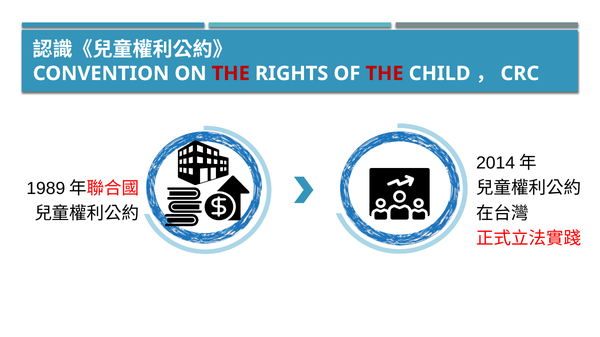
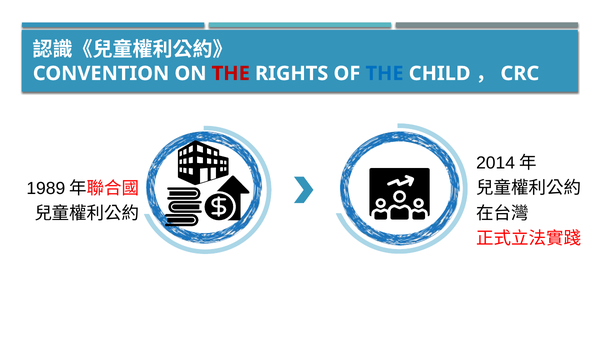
THE colour: red -> blue (385, 74)
